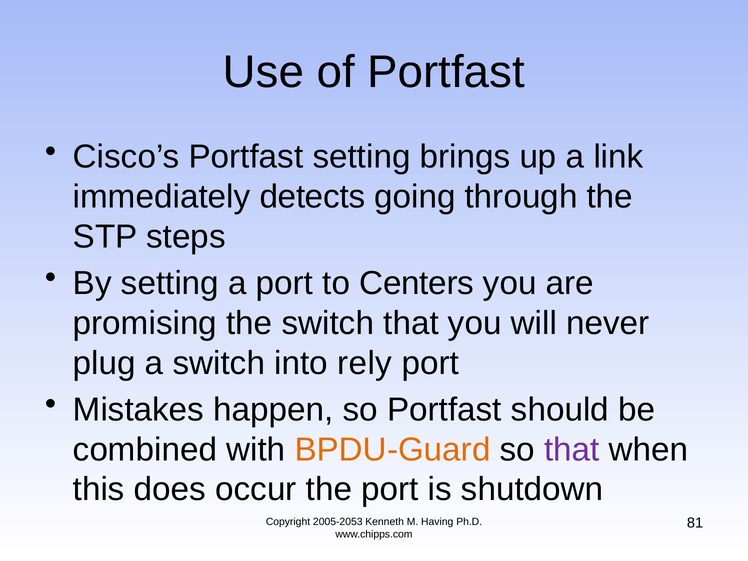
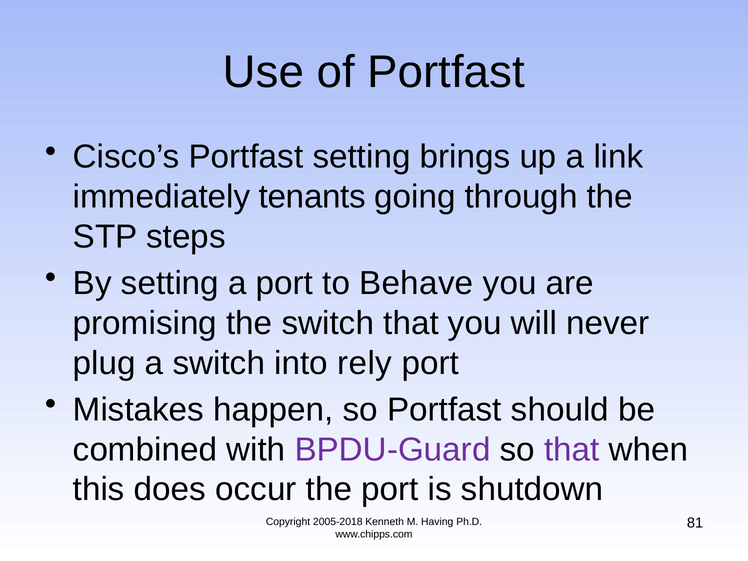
detects: detects -> tenants (312, 197)
Centers: Centers -> Behave (416, 283)
BPDU-Guard colour: orange -> purple (393, 450)
2005-2053: 2005-2053 -> 2005-2018 (338, 522)
